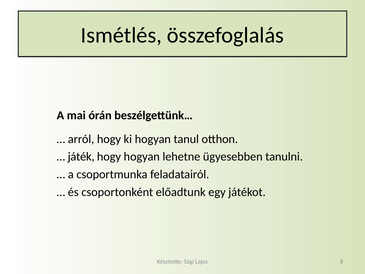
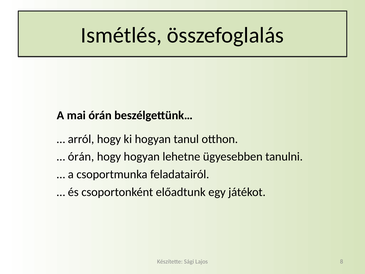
játék: játék -> órán (81, 157)
